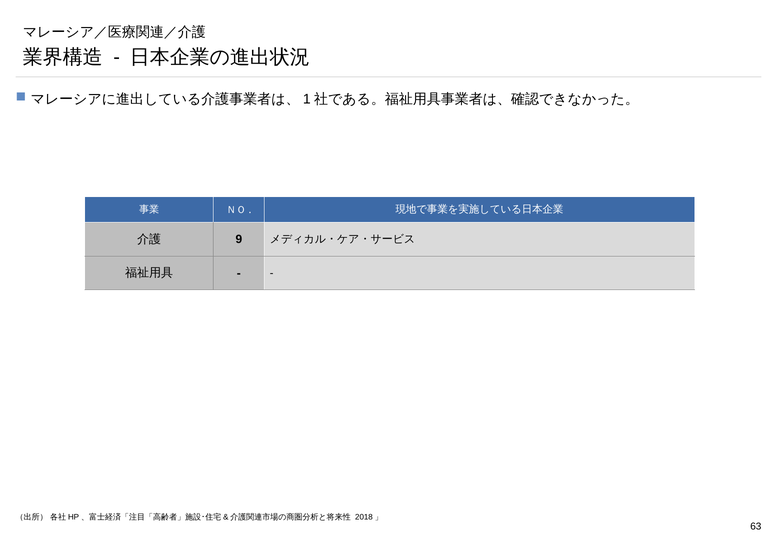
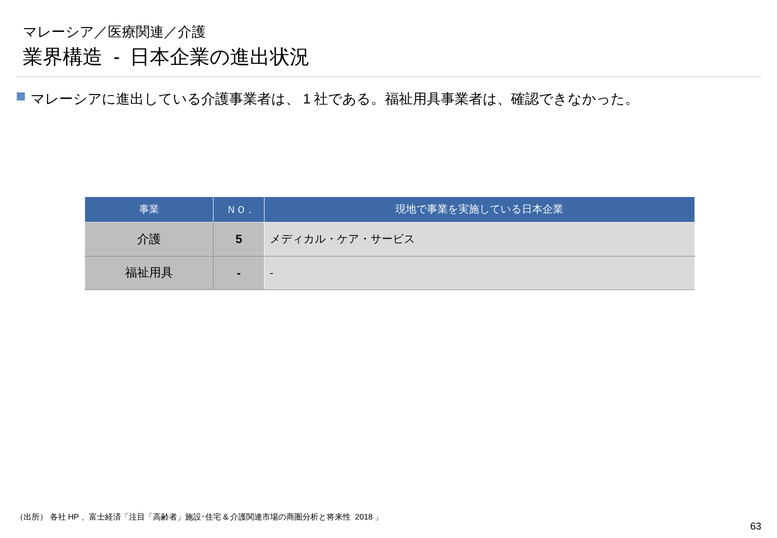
9: 9 -> 5 (239, 239)
